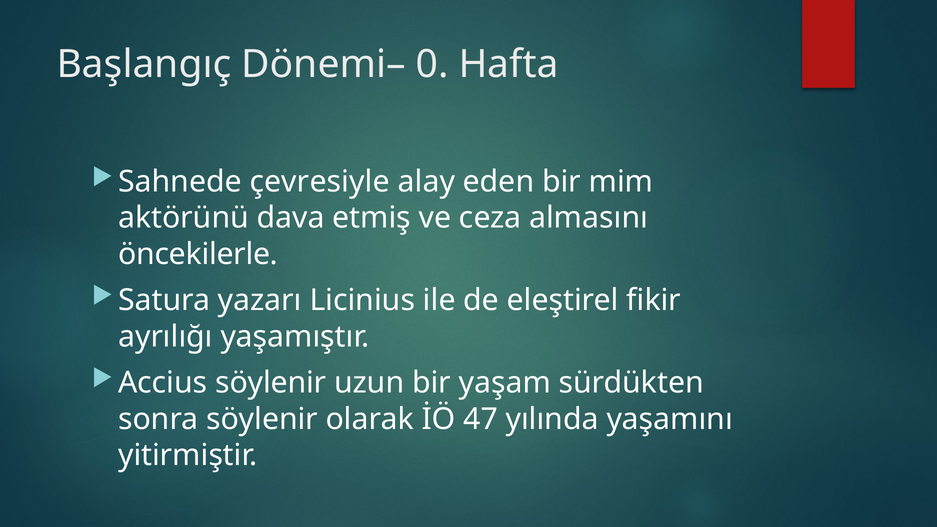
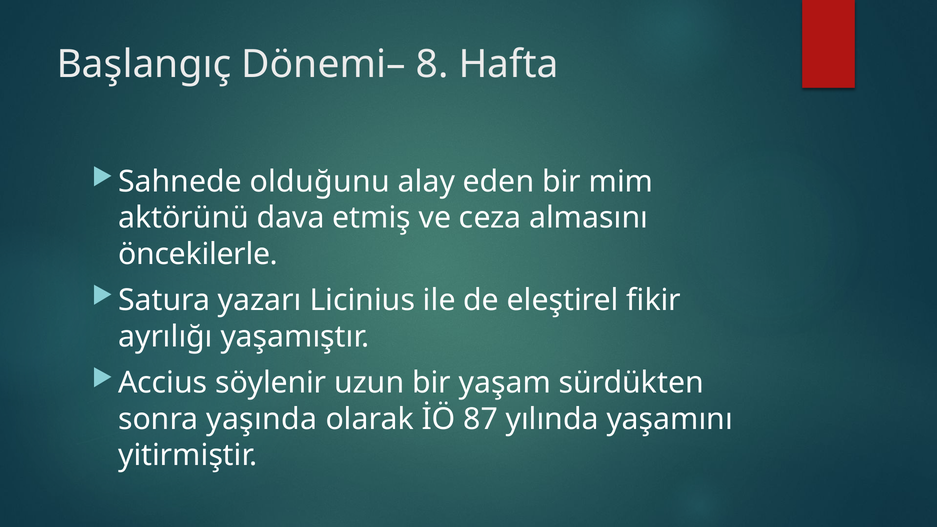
0: 0 -> 8 (432, 64)
çevresiyle: çevresiyle -> olduğunu (320, 182)
sonra söylenir: söylenir -> yaşında (262, 419)
47: 47 -> 87 (481, 419)
